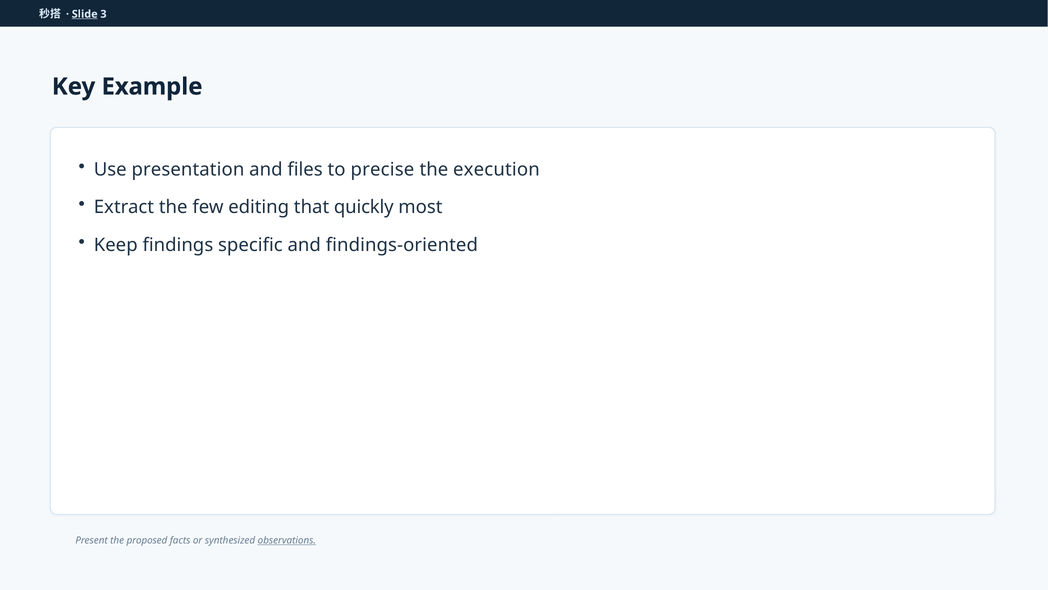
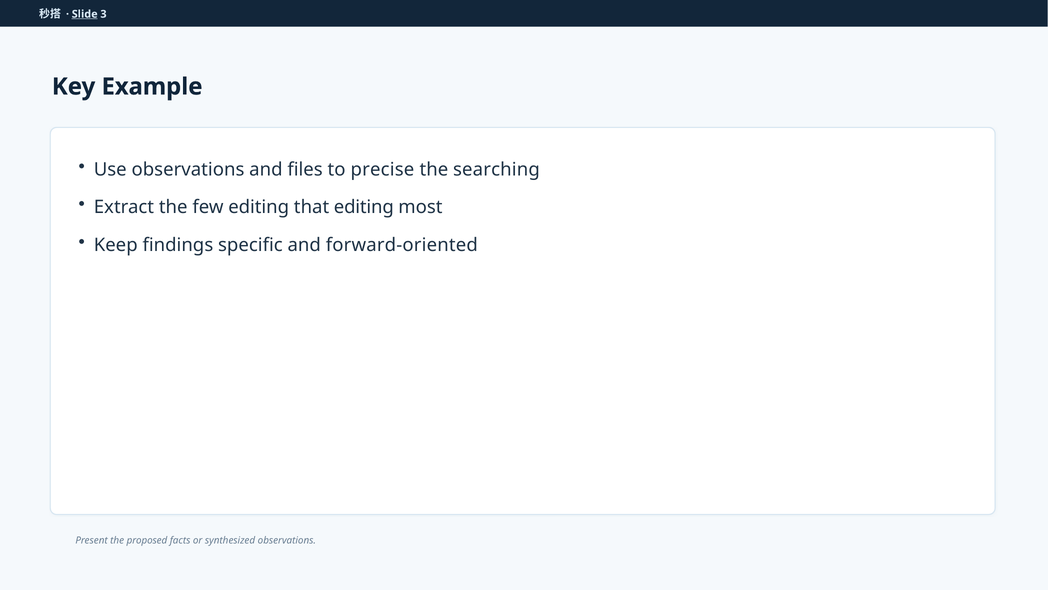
Use presentation: presentation -> observations (188, 170)
execution: execution -> searching (496, 170)
that quickly: quickly -> editing (364, 207)
findings-oriented: findings-oriented -> forward-oriented (402, 245)
observations underline: present -> none (287, 540)
